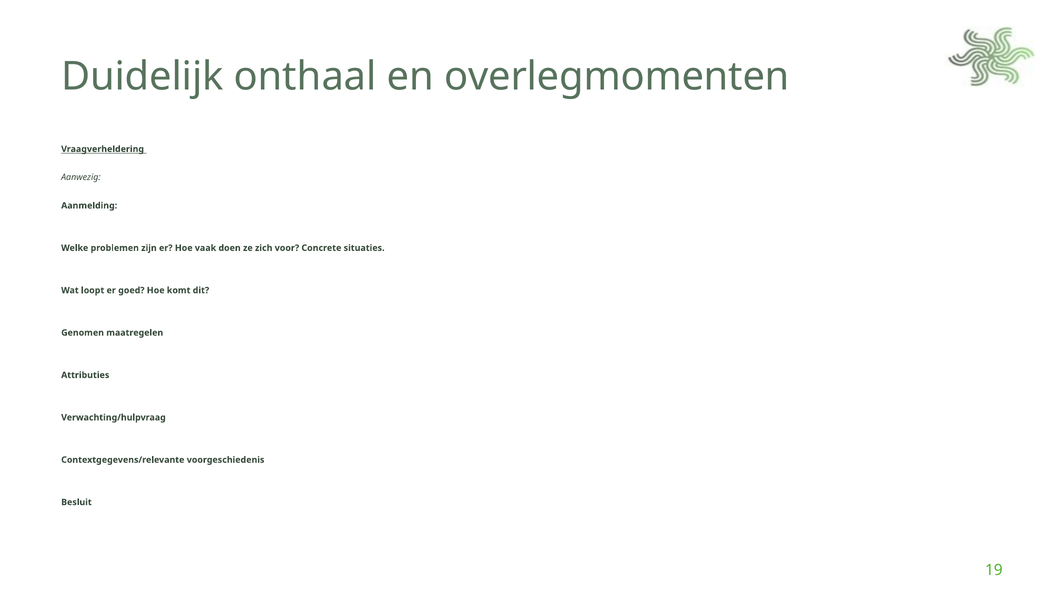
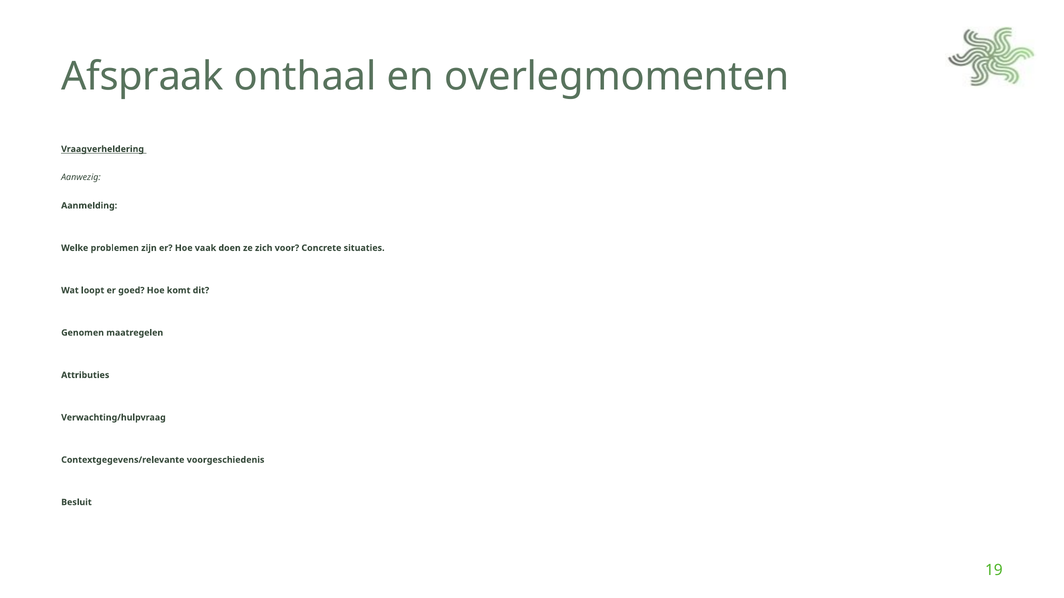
Duidelijk: Duidelijk -> Afspraak (142, 77)
